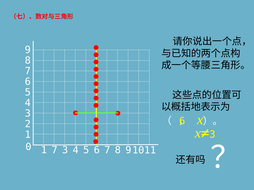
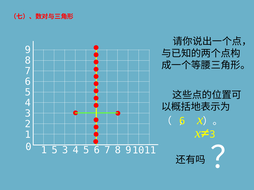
1 7: 7 -> 5 (55, 151)
